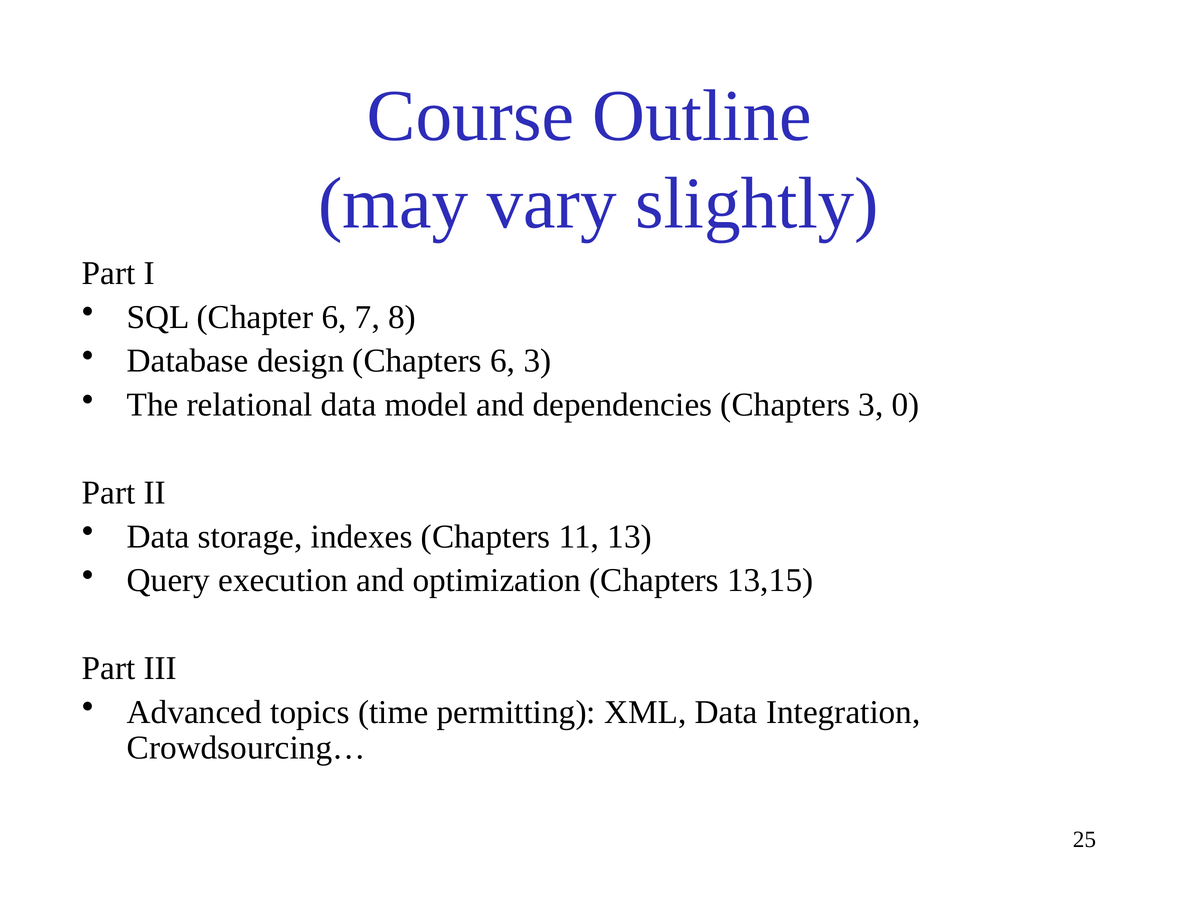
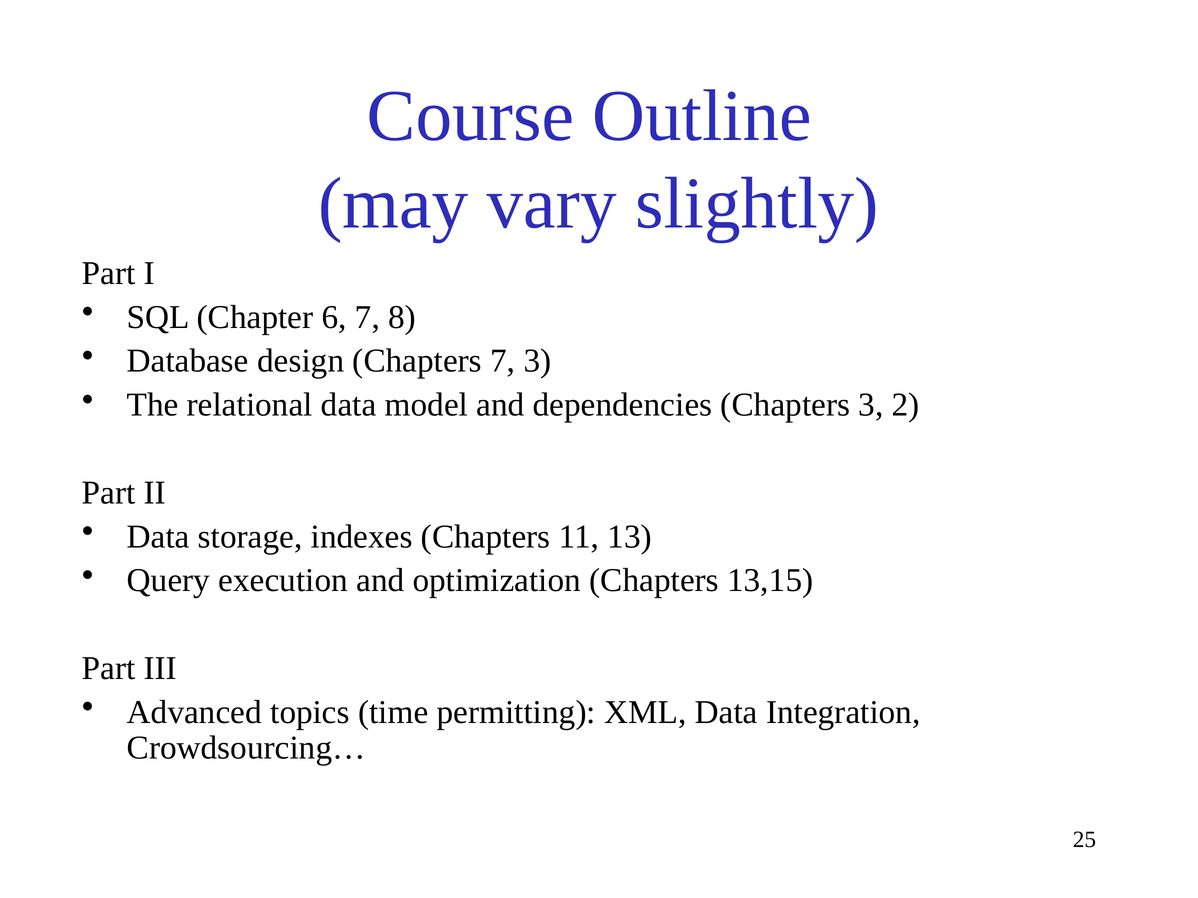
Chapters 6: 6 -> 7 (503, 361)
0: 0 -> 2 (906, 405)
